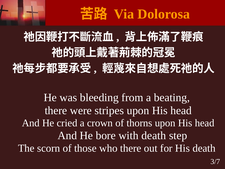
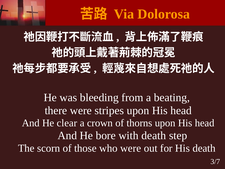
cried: cried -> clear (67, 123)
who there: there -> were (131, 148)
